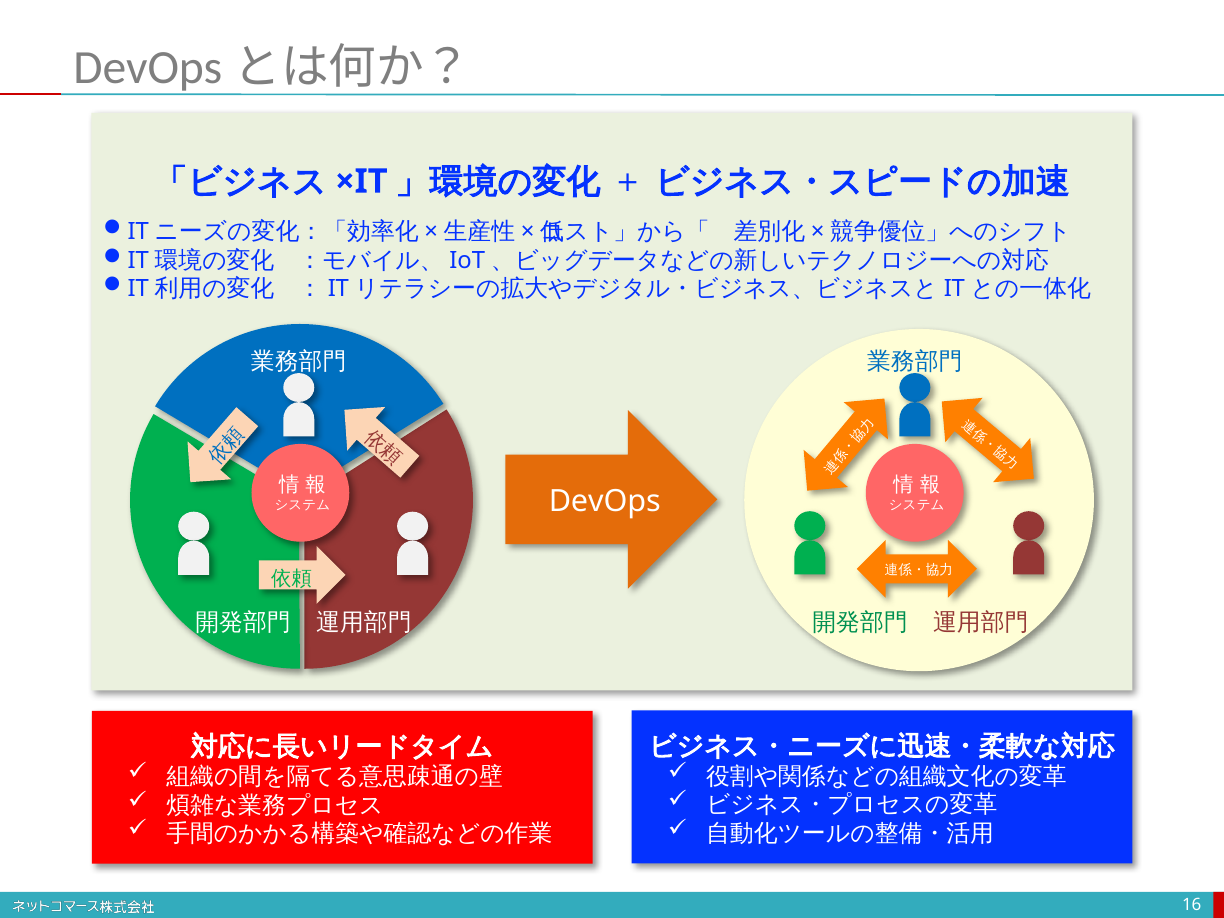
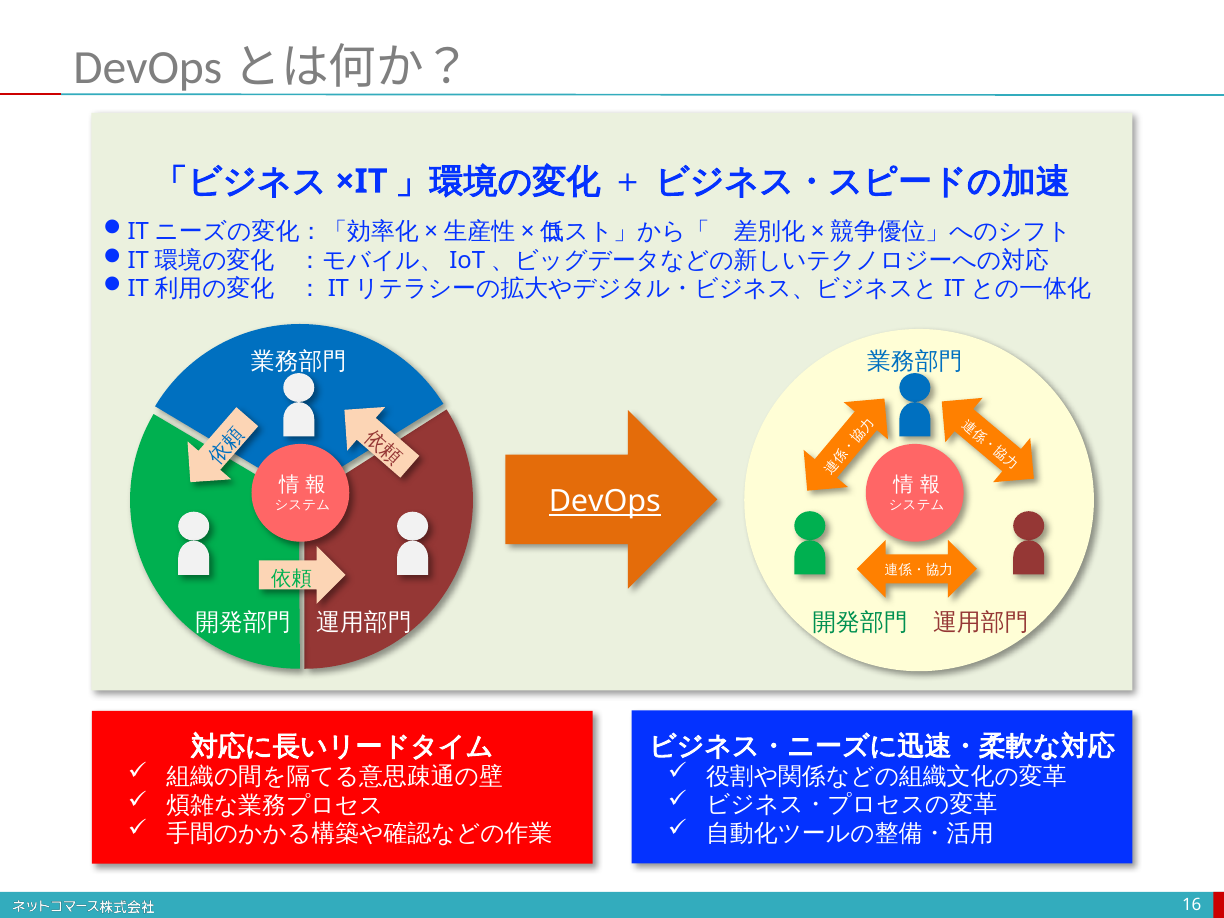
DevOps underline: none -> present (605, 501)
